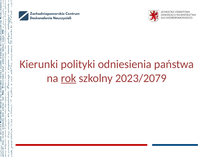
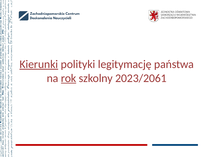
Kierunki underline: none -> present (39, 64)
odniesienia: odniesienia -> legitymację (125, 64)
2023/2079: 2023/2079 -> 2023/2061 (141, 78)
